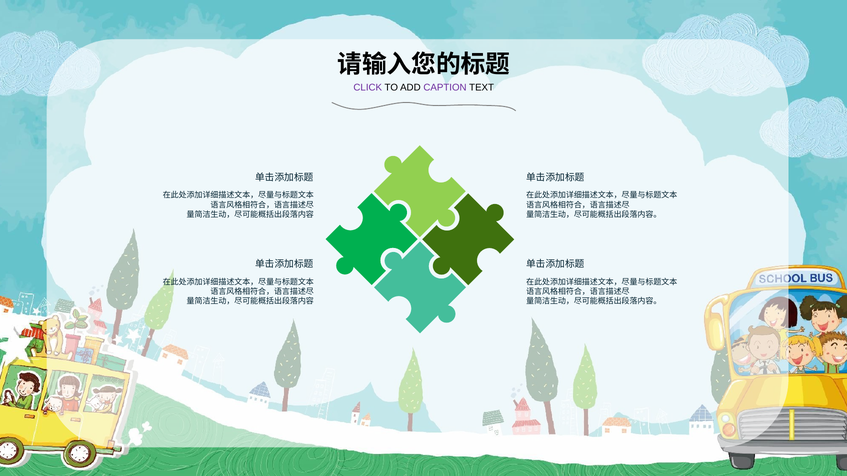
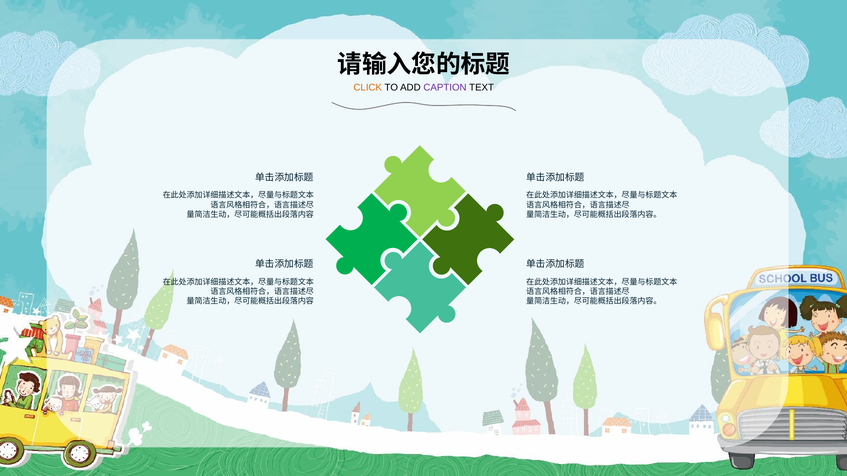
CLICK colour: purple -> orange (368, 88)
